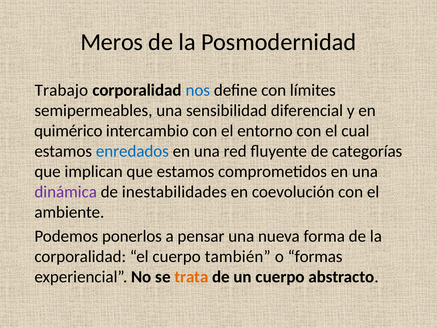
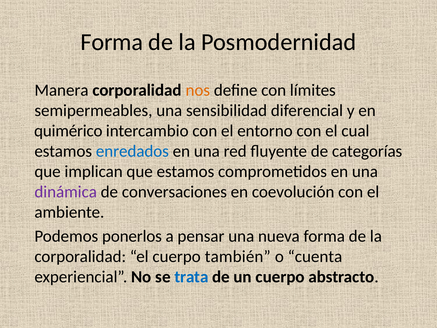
Meros: Meros -> Forma (112, 42)
Trabajo: Trabajo -> Manera (61, 90)
nos colour: blue -> orange (198, 90)
inestabilidades: inestabilidades -> conversaciones (174, 192)
formas: formas -> cuenta (315, 256)
trata colour: orange -> blue (191, 277)
